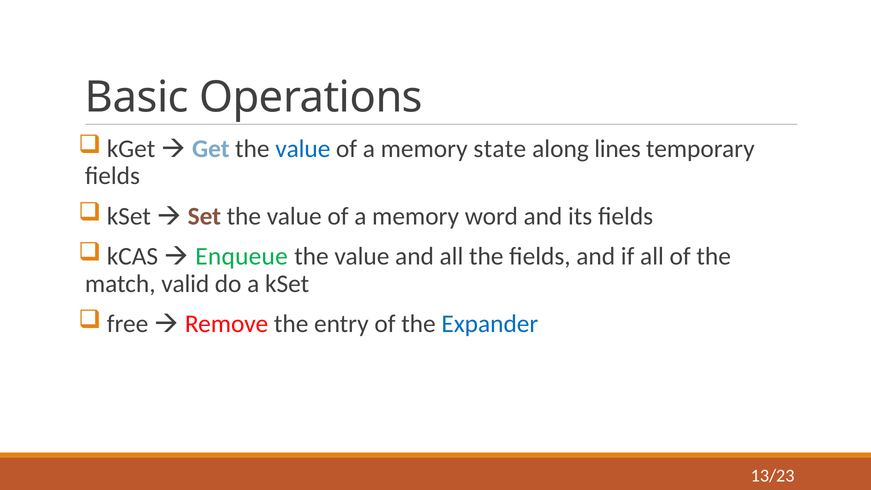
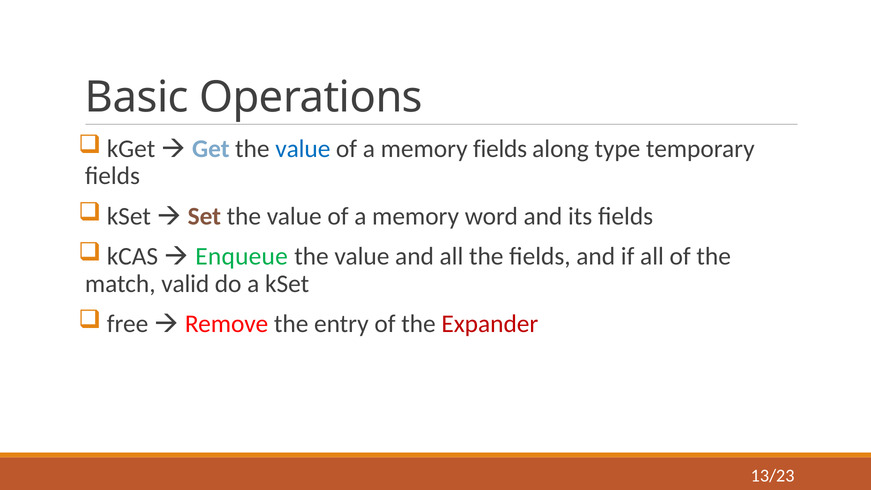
memory state: state -> fields (500, 149)
lines: lines -> type (617, 149)
Expander colour: blue -> red (490, 324)
